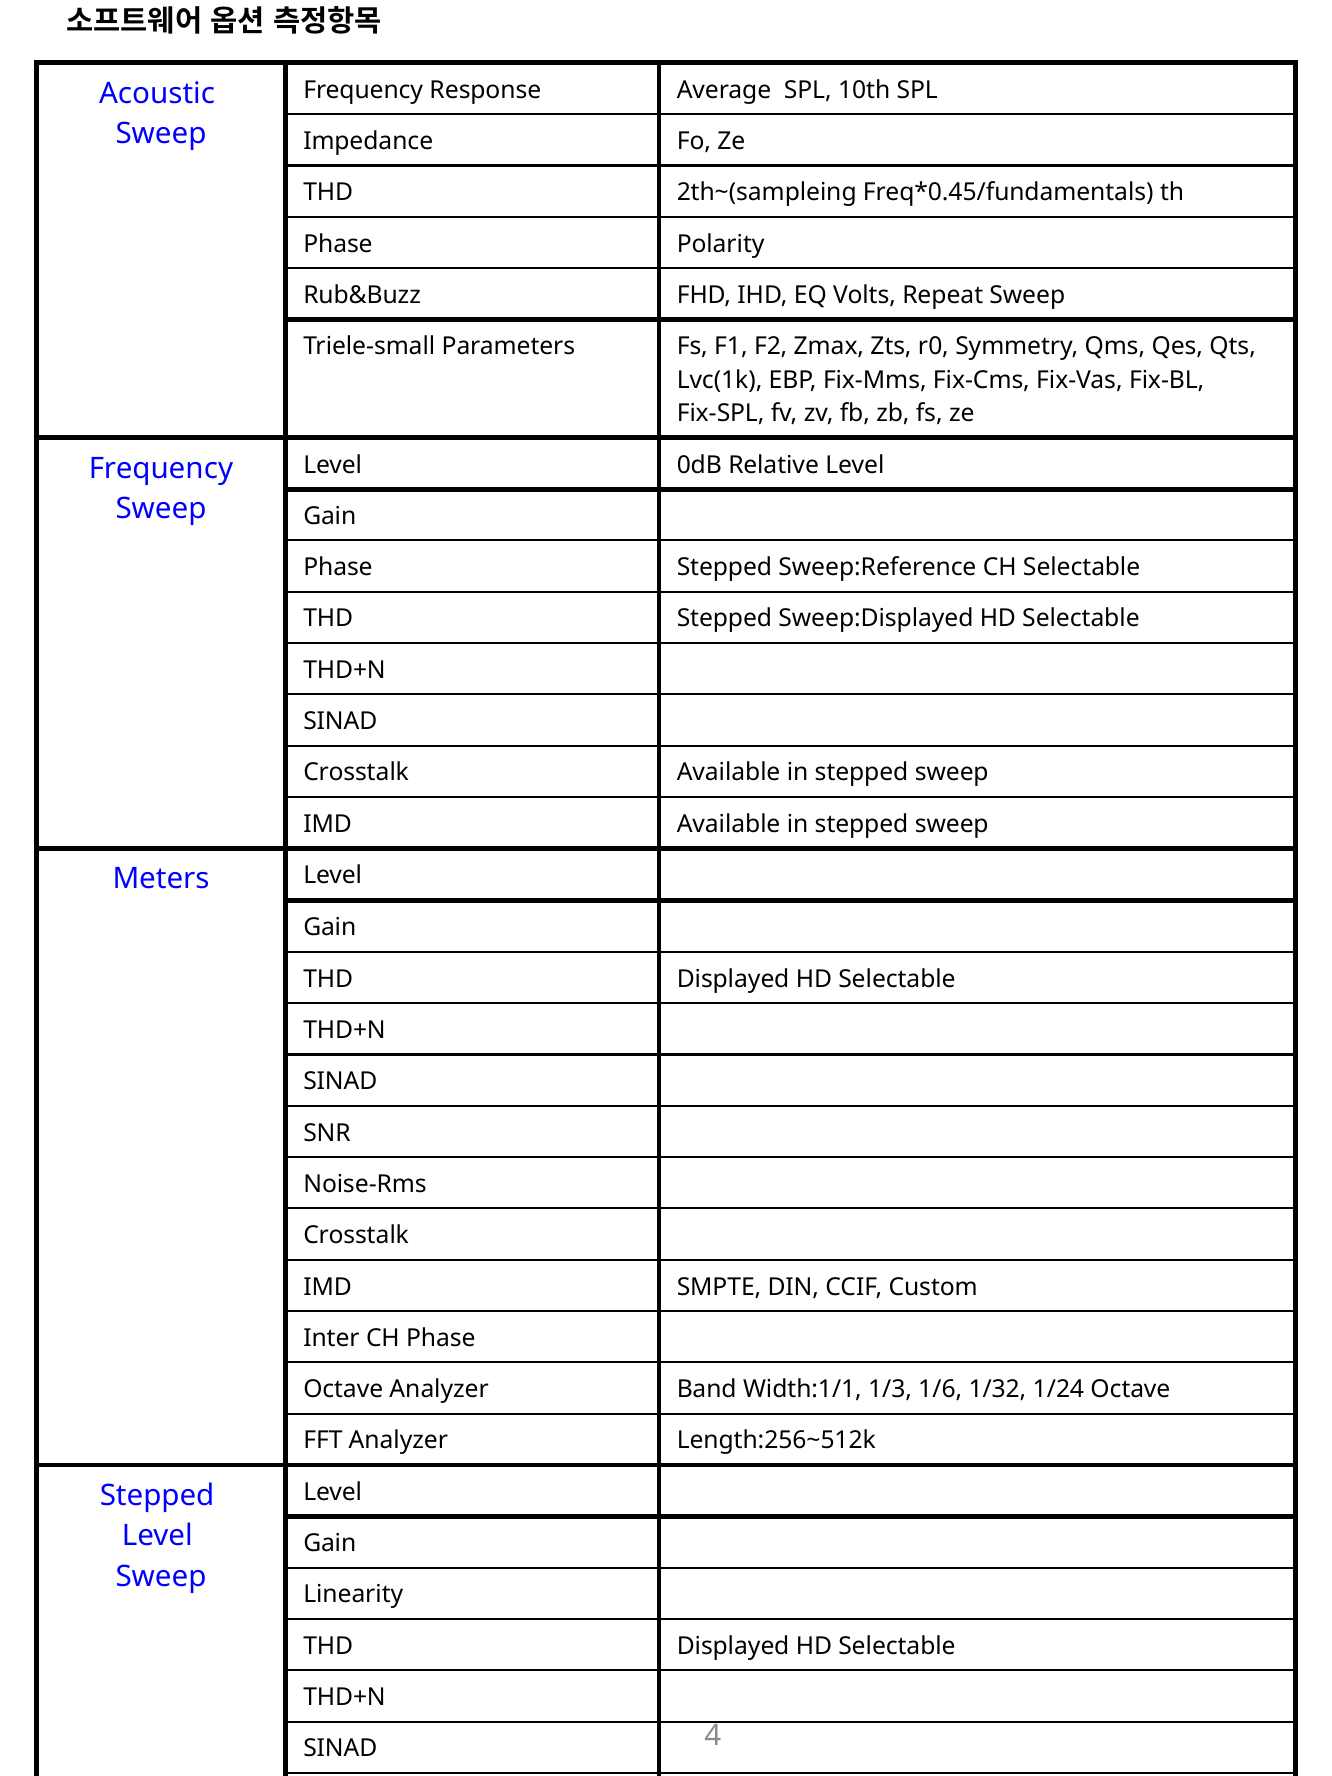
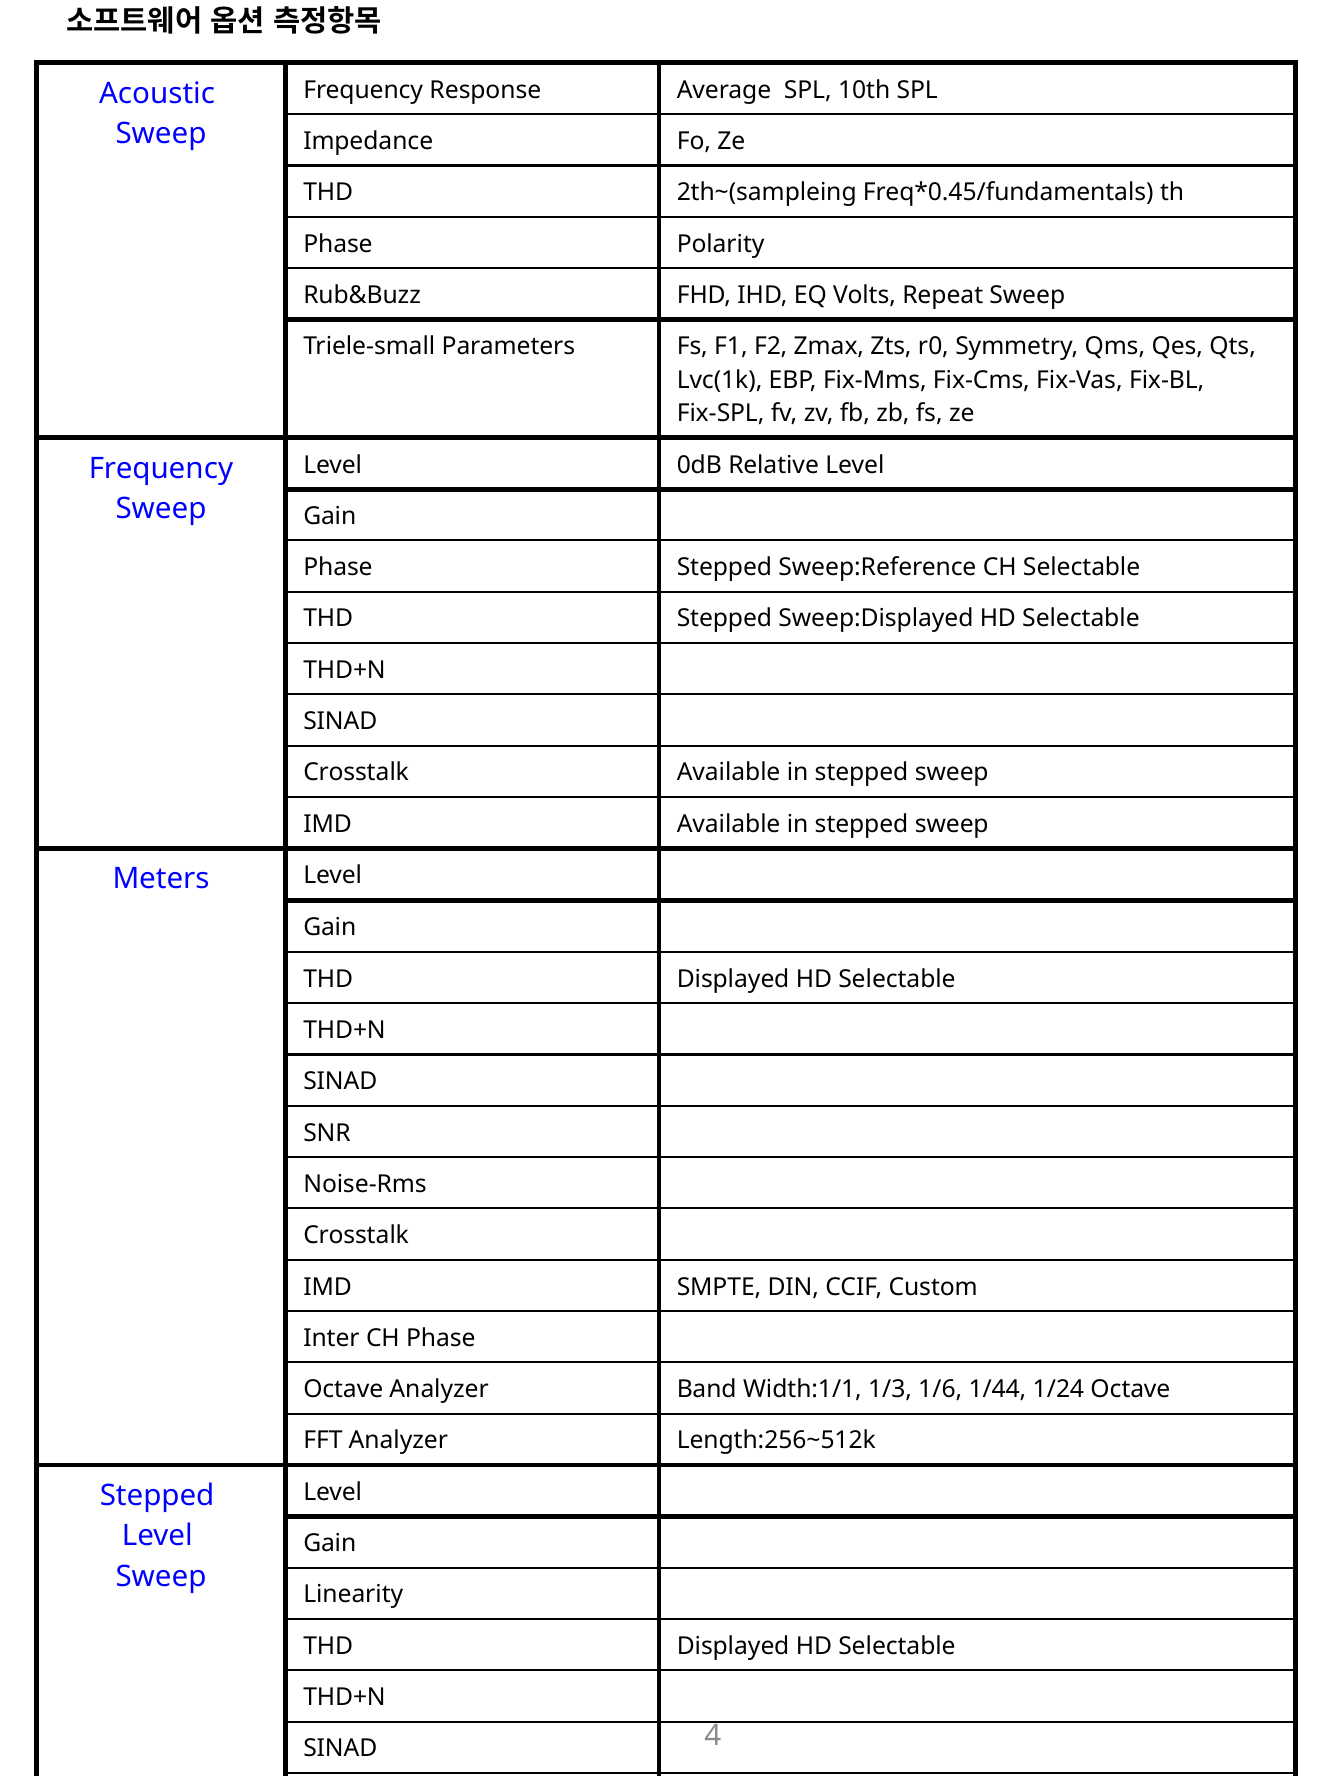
1/32: 1/32 -> 1/44 (997, 1390)
